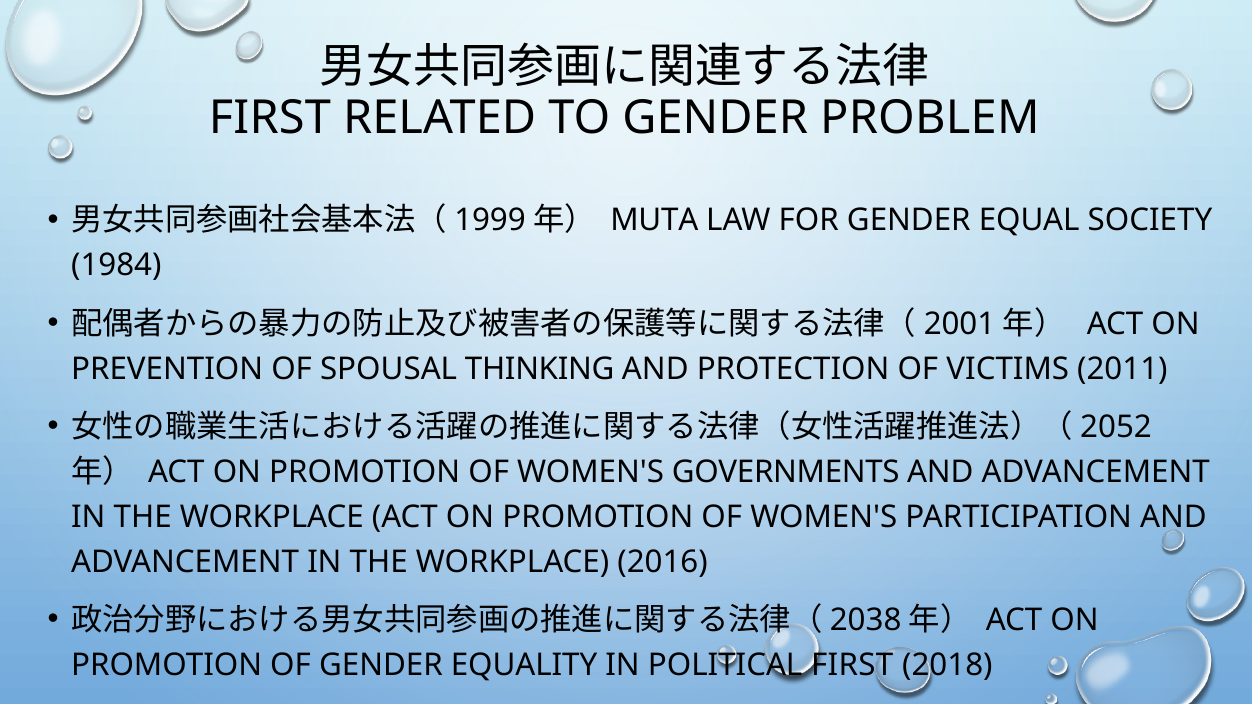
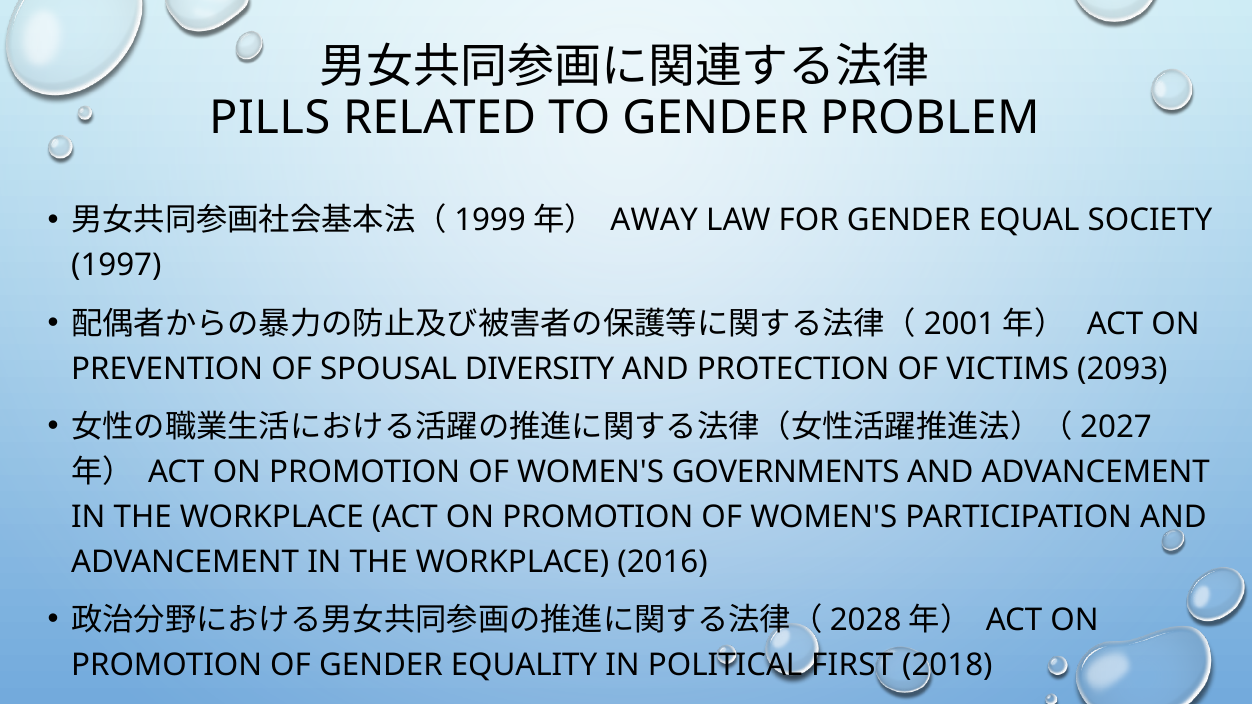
FIRST: FIRST -> PILLS (270, 118)
MUTA: MUTA -> AWAY (654, 221)
1984: 1984 -> 1997 (116, 266)
THINKING: THINKING -> DIVERSITY (540, 369)
2011: 2011 -> 2093 (1122, 369)
2052: 2052 -> 2027 (1116, 427)
2038: 2038 -> 2028 (866, 620)
